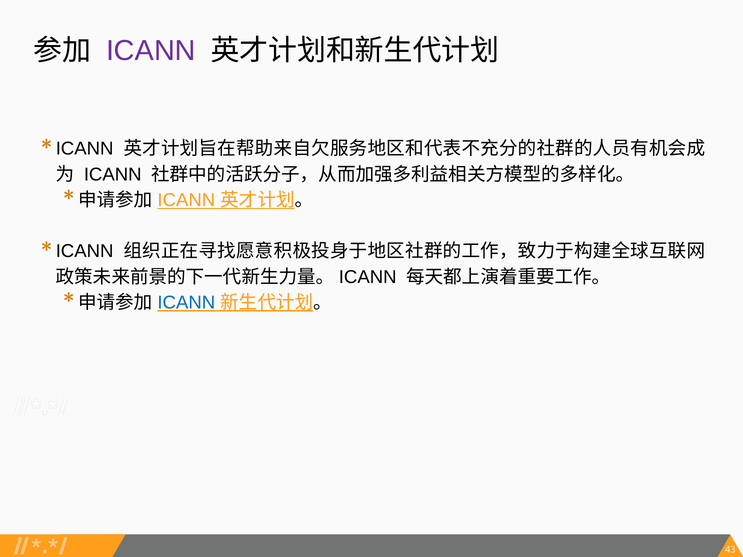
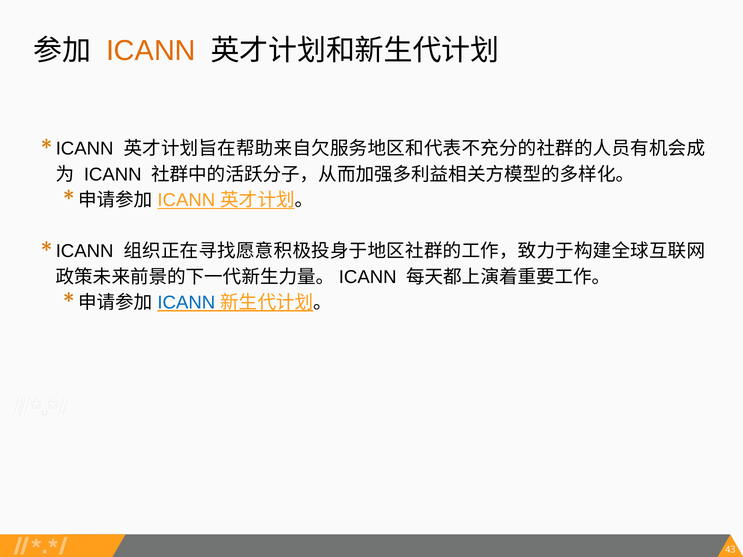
ICANN colour: purple -> orange (151, 51)
